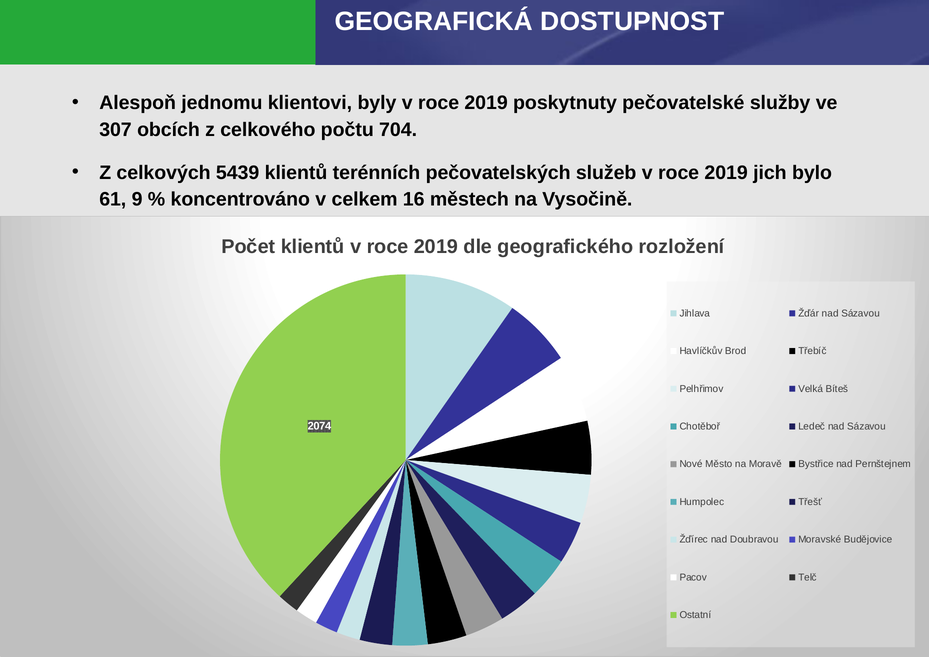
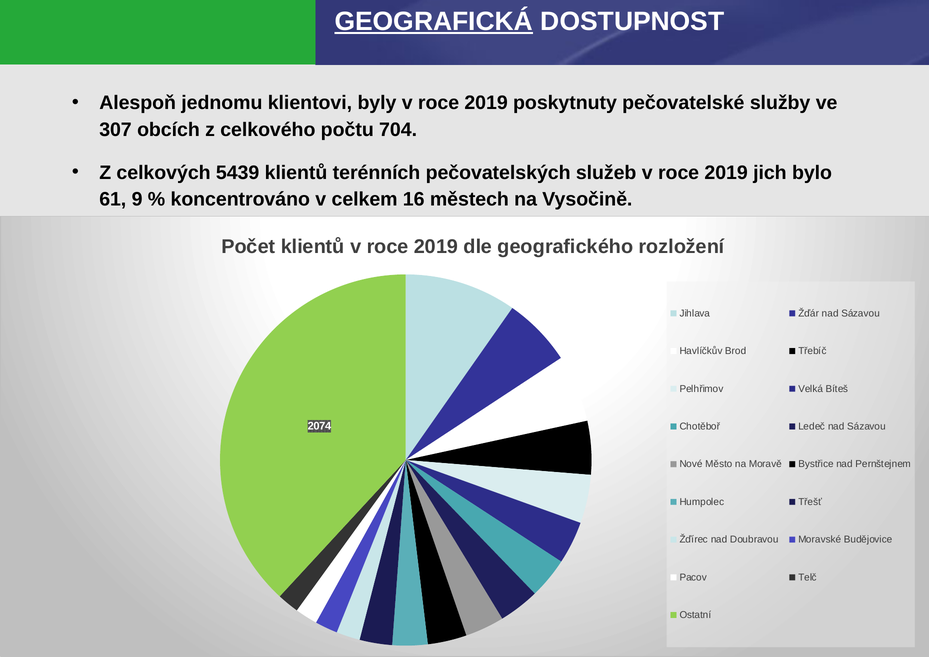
GEOGRAFICKÁ underline: none -> present (434, 22)
